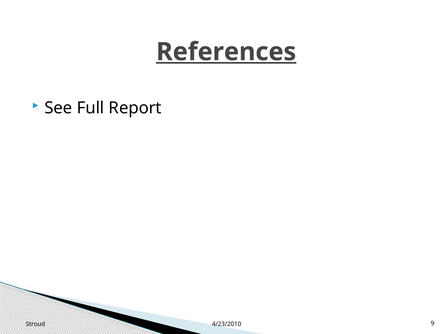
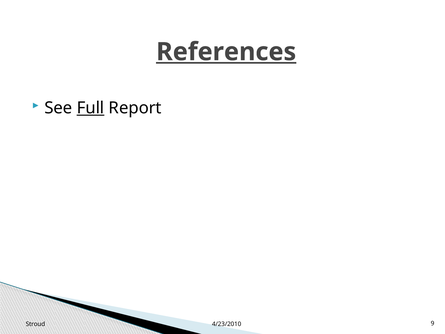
Full underline: none -> present (90, 108)
